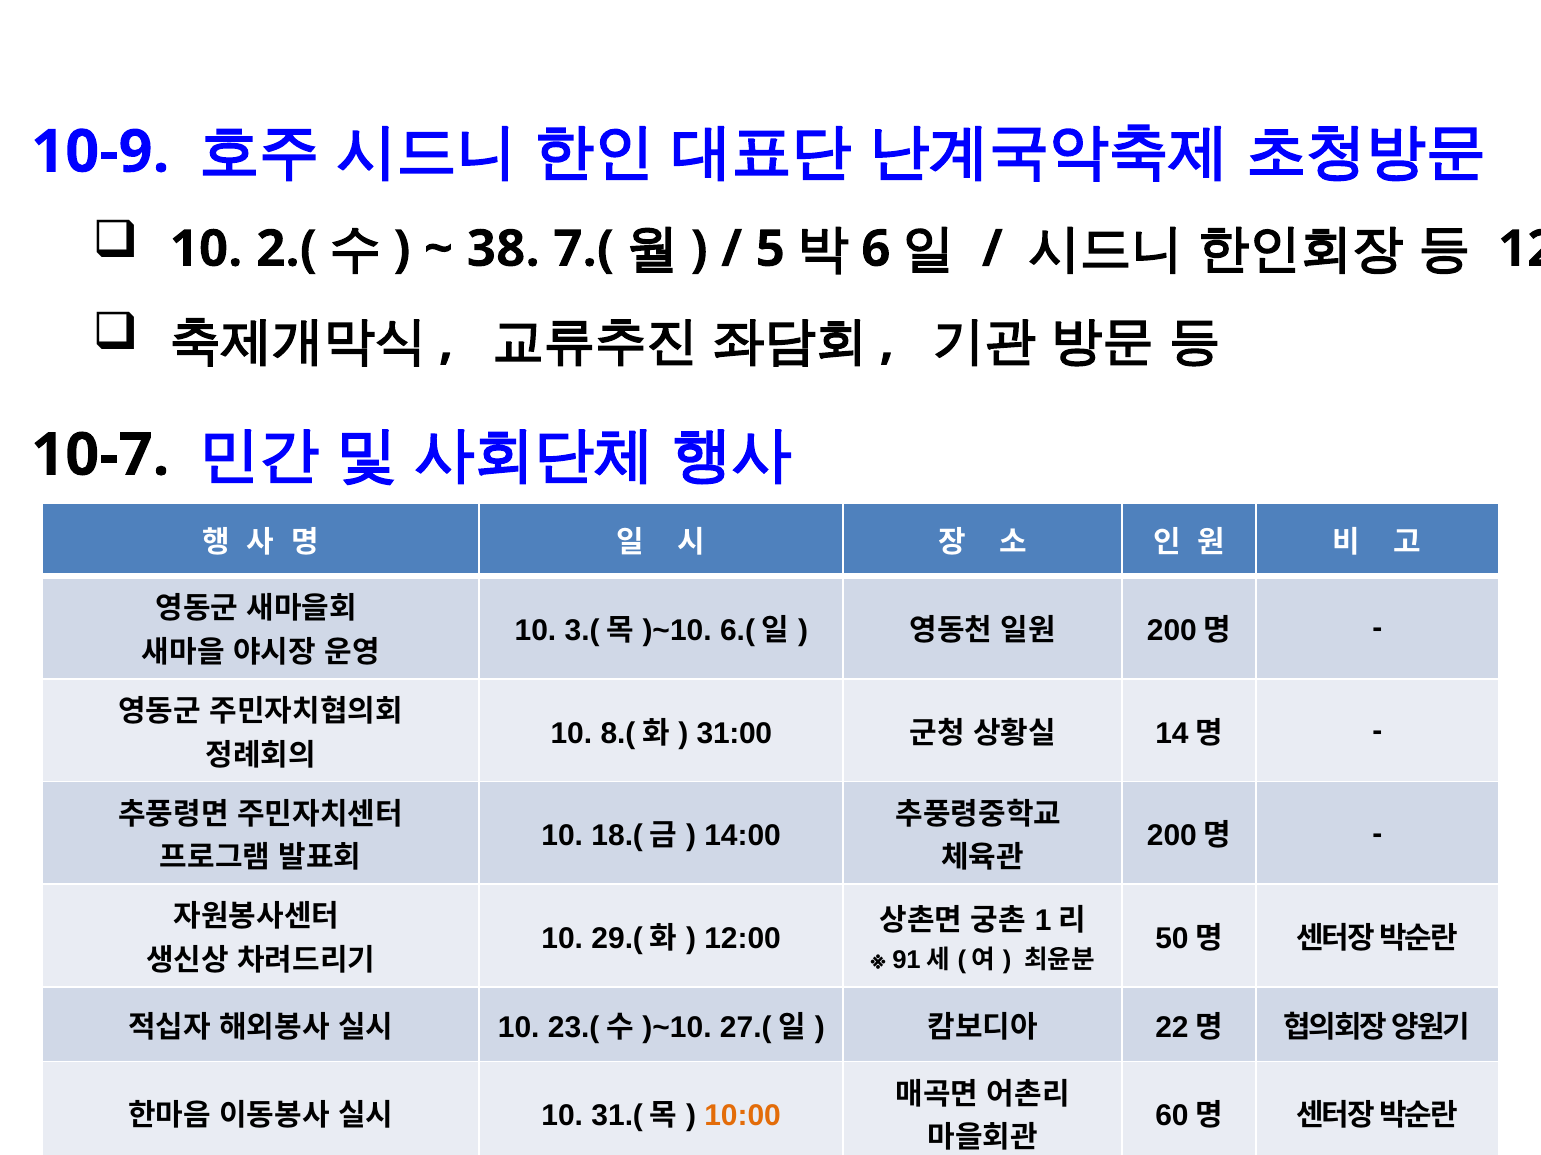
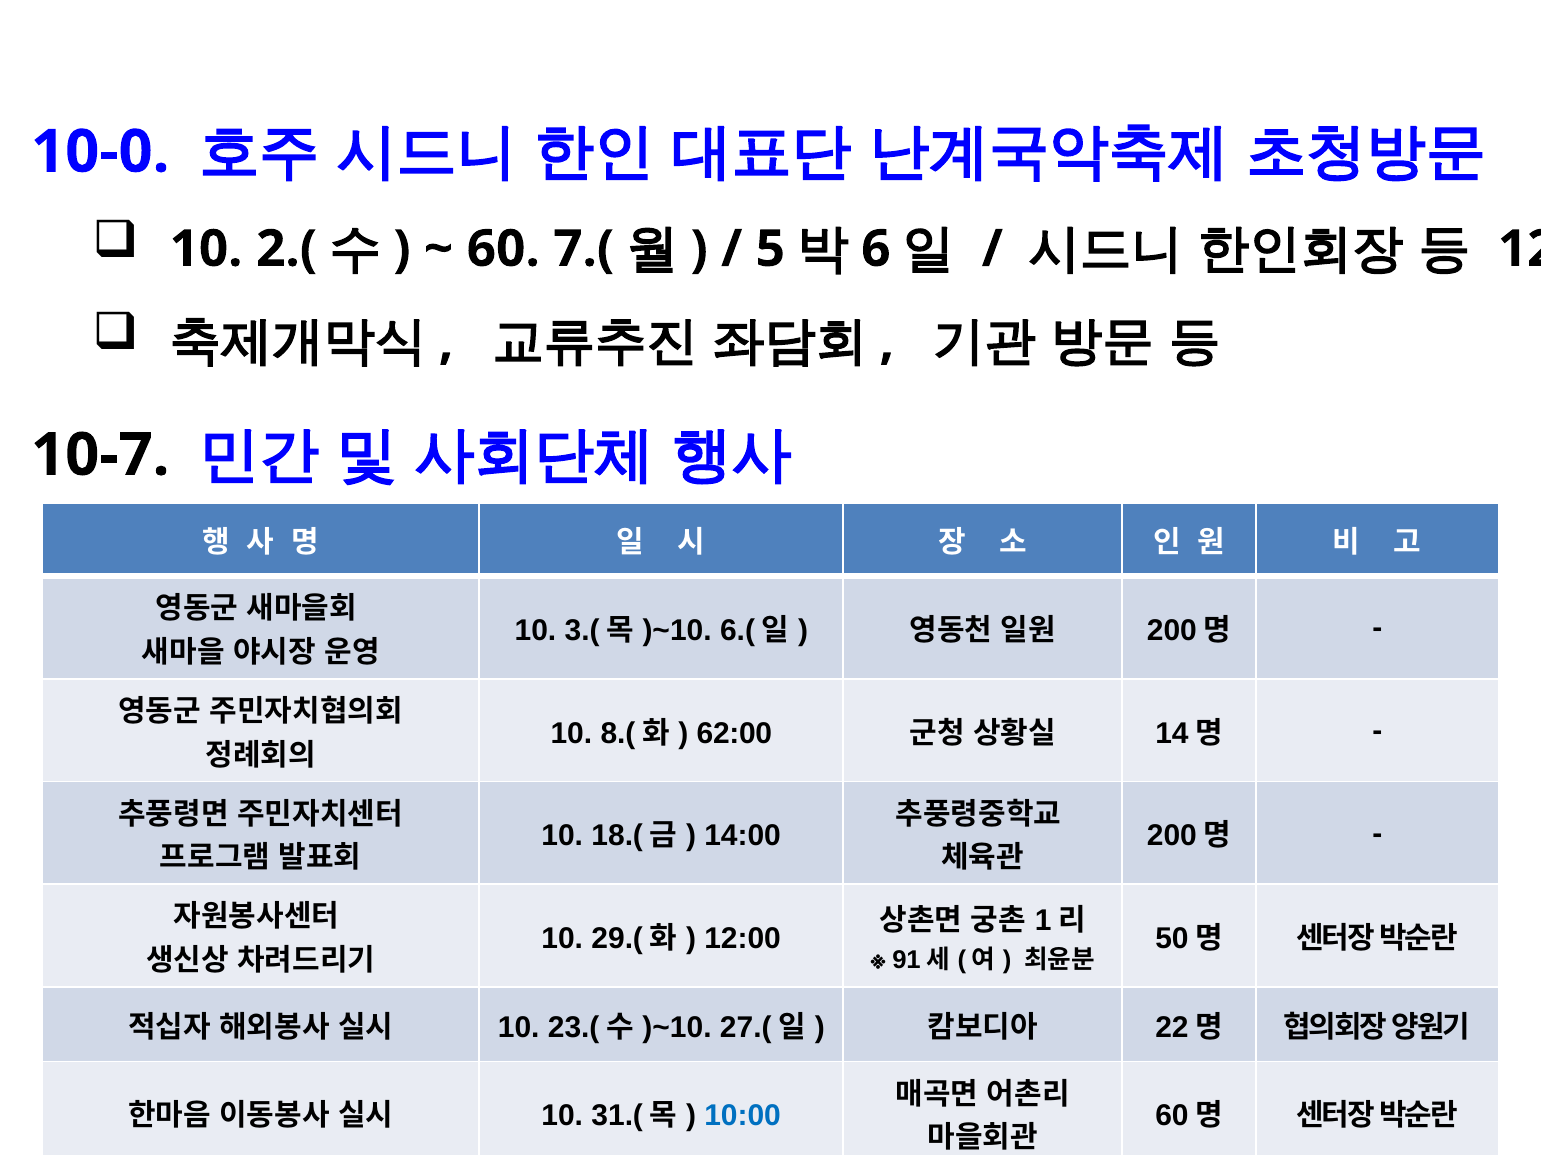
10-9: 10-9 -> 10-0 (100, 152)
38: 38 -> 60 (503, 249)
31:00: 31:00 -> 62:00 (734, 734)
10:00 colour: orange -> blue (743, 1117)
